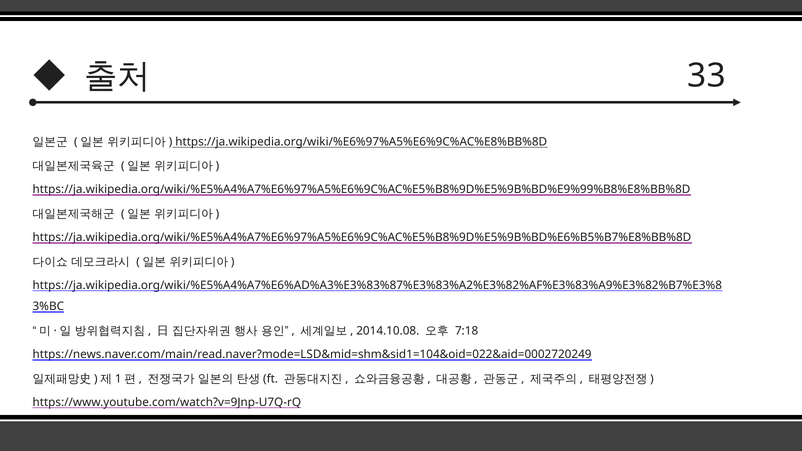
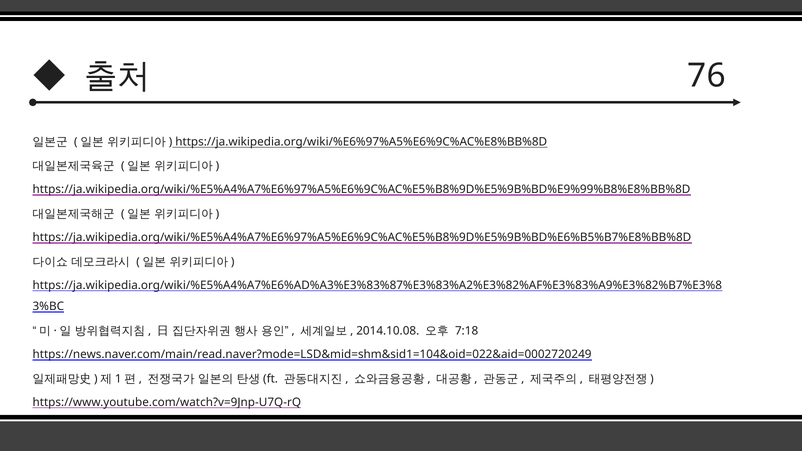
33: 33 -> 76 (707, 76)
